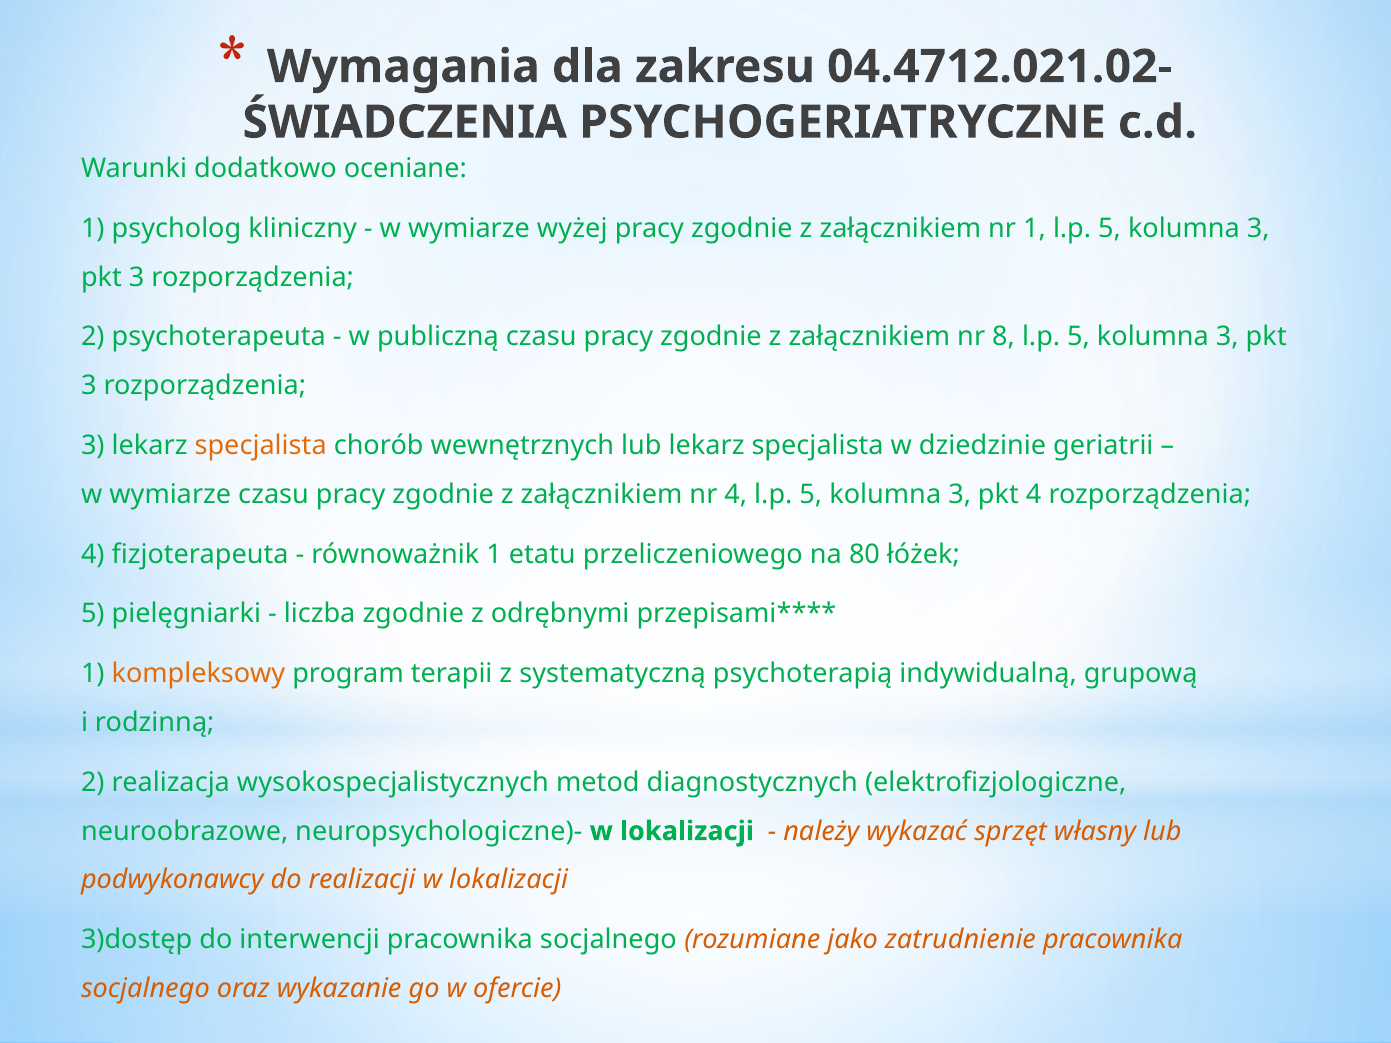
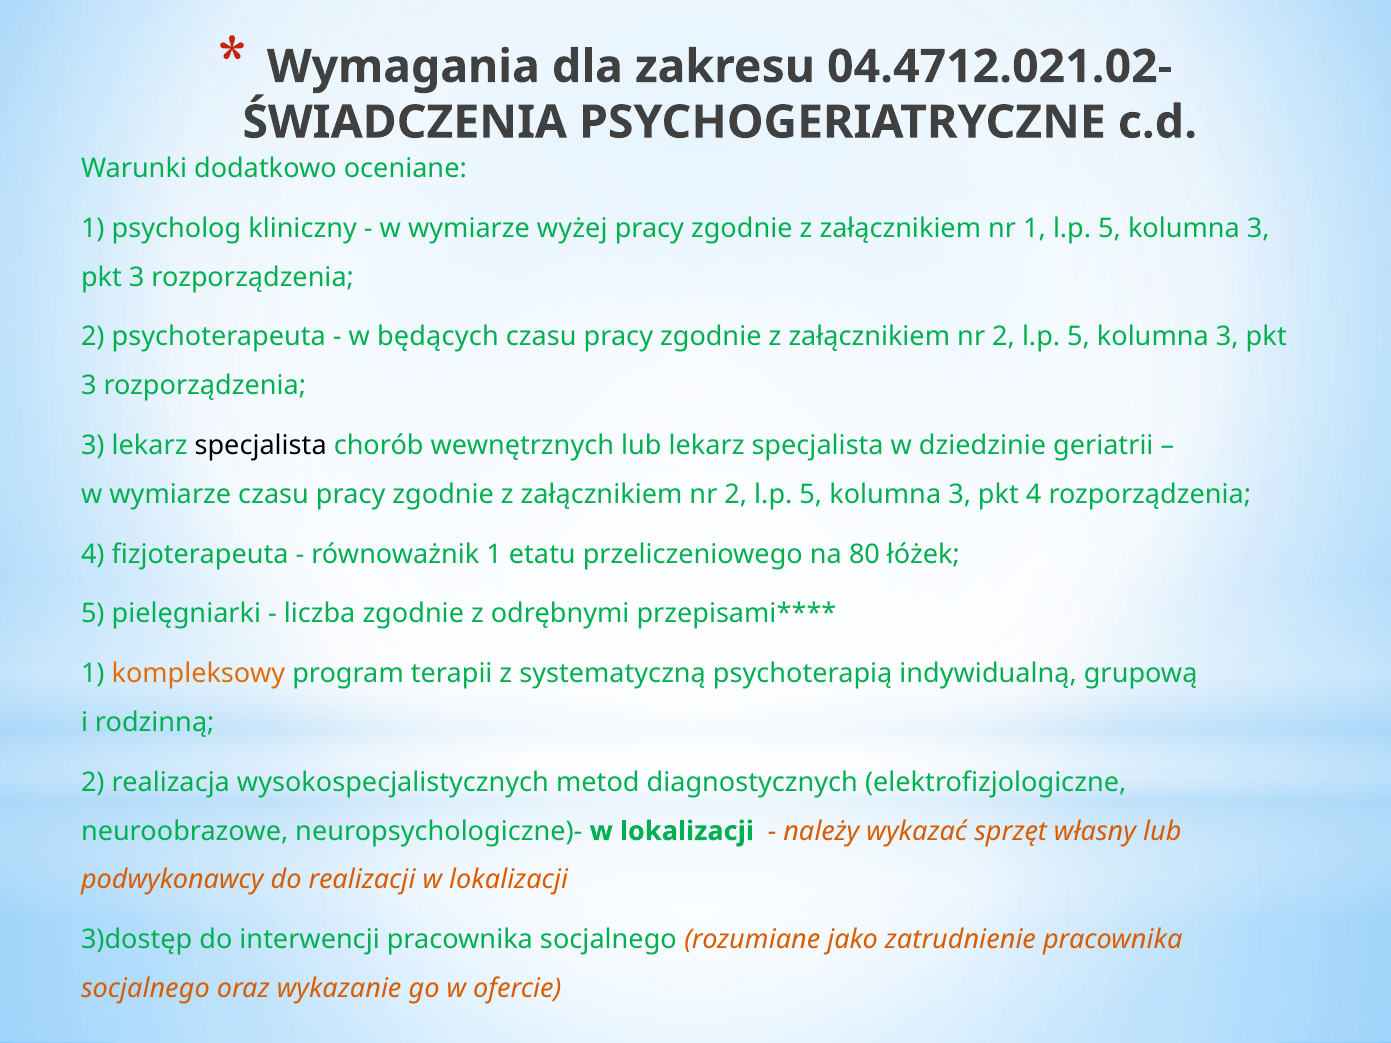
publiczną: publiczną -> będących (438, 337)
8: 8 -> 2 (1004, 337)
specjalista colour: orange -> black (261, 446)
4: 4 -> 2 (736, 494)
